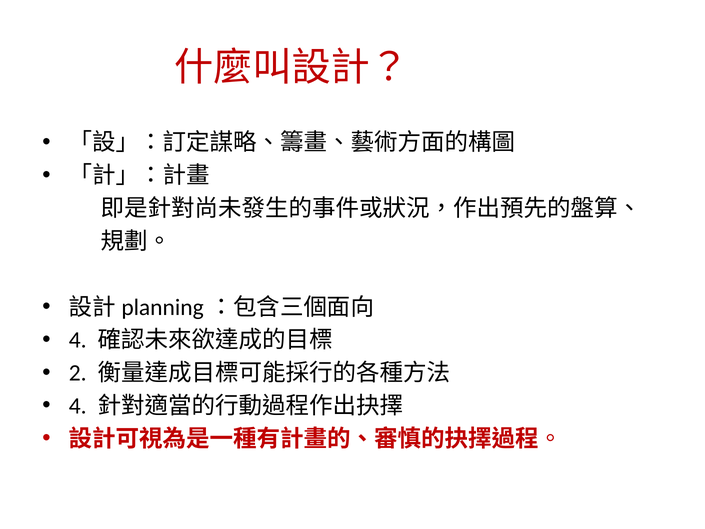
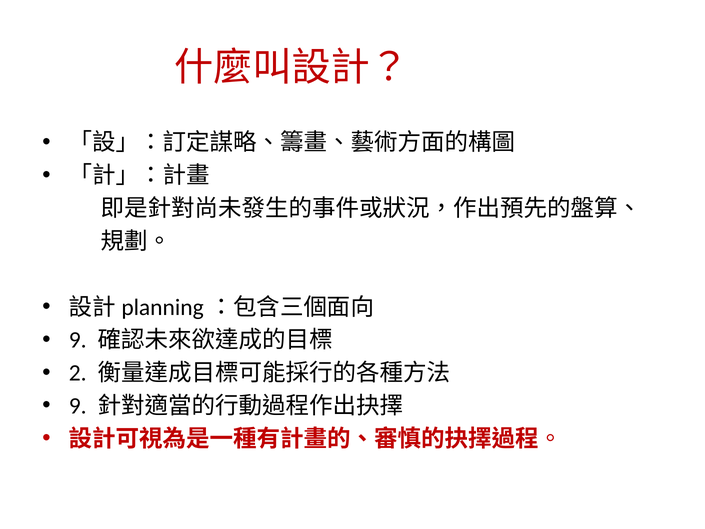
4: 4 -> 9 (78, 340)
4: 4 -> 9 (78, 406)
